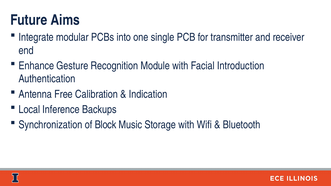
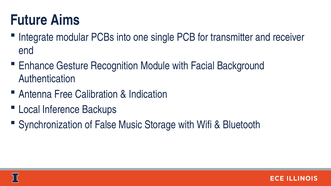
Introduction: Introduction -> Background (241, 66)
Block: Block -> False (106, 125)
